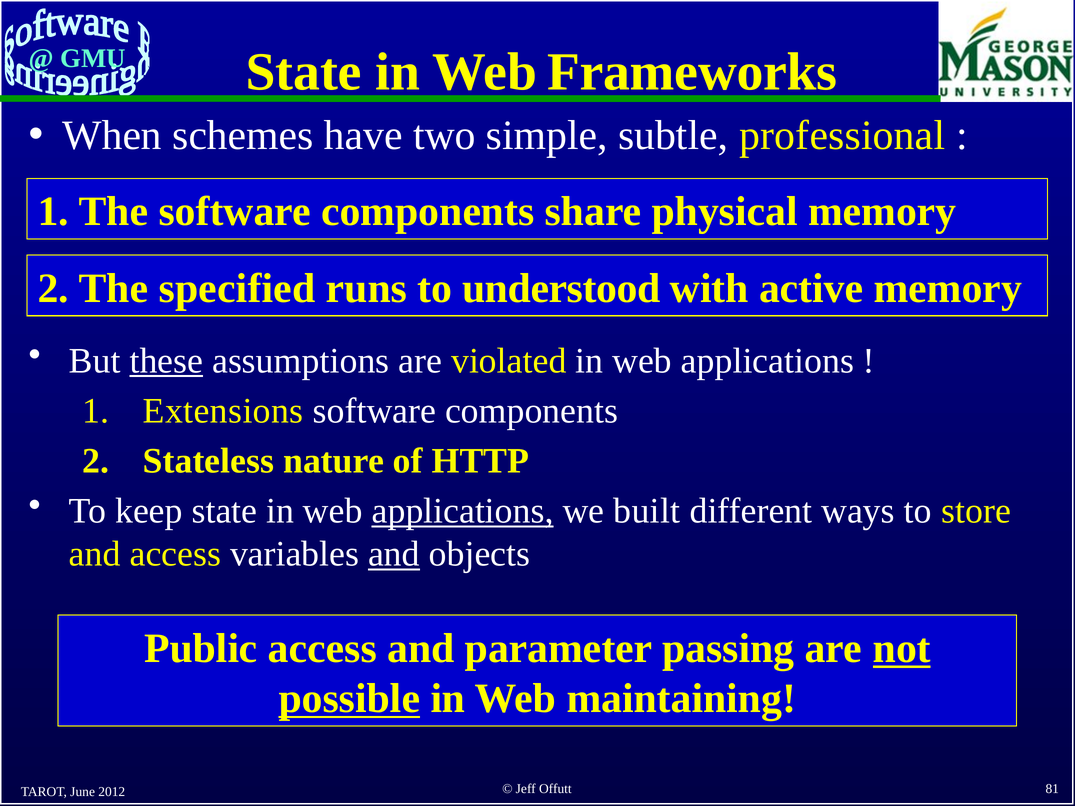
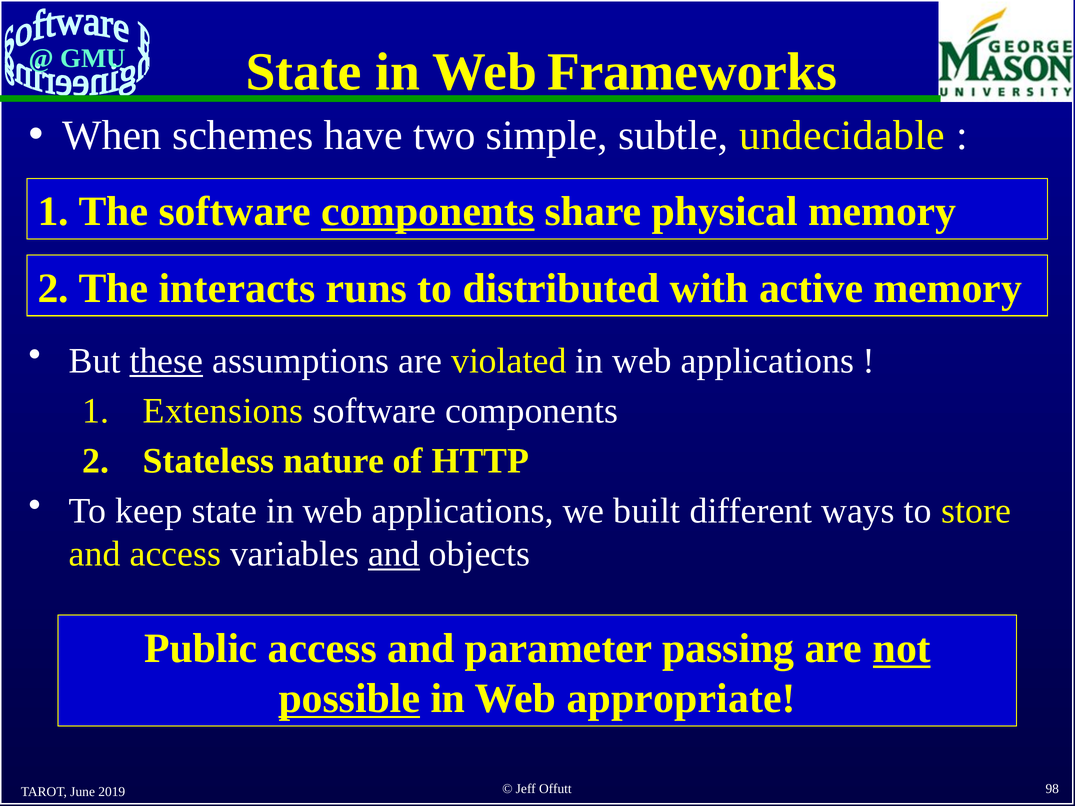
professional: professional -> undecidable (842, 135)
components underline: none -> present (428, 212)
specified: specified -> interacts (237, 288)
understood: understood -> distributed (561, 288)
applications underline: present -> none (463, 511)
maintaining: maintaining -> appropriate (681, 699)
81: 81 -> 98 (1052, 789)
2012: 2012 -> 2019 (112, 792)
